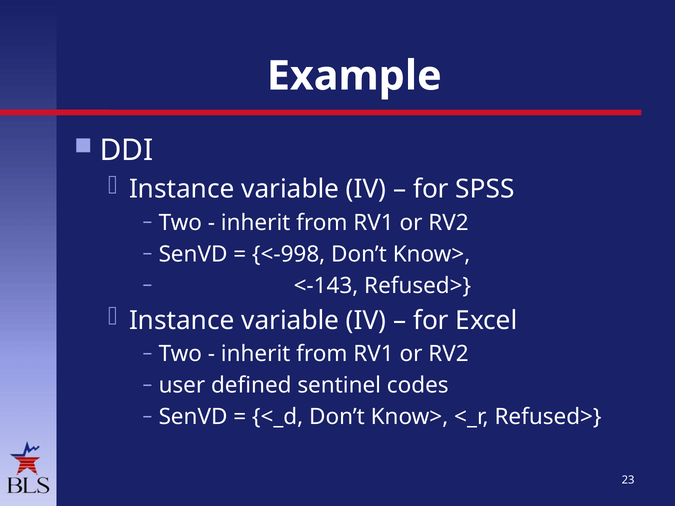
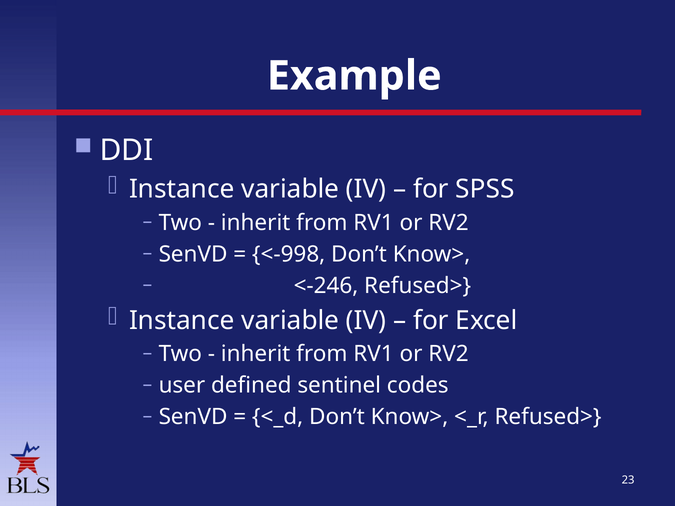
<-143: <-143 -> <-246 (326, 286)
